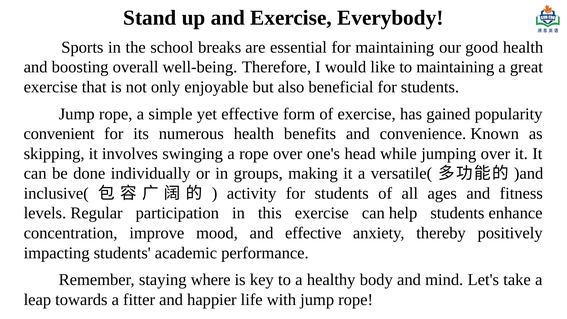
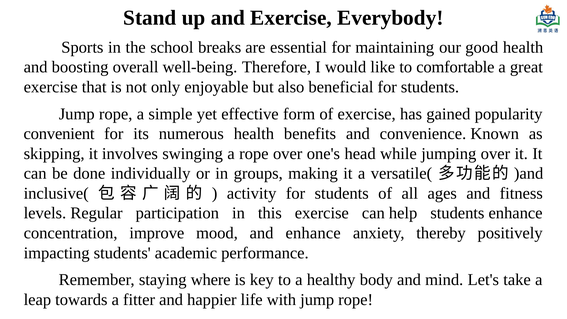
to maintaining: maintaining -> comfortable (455, 67)
and effective: effective -> enhance (313, 233)
